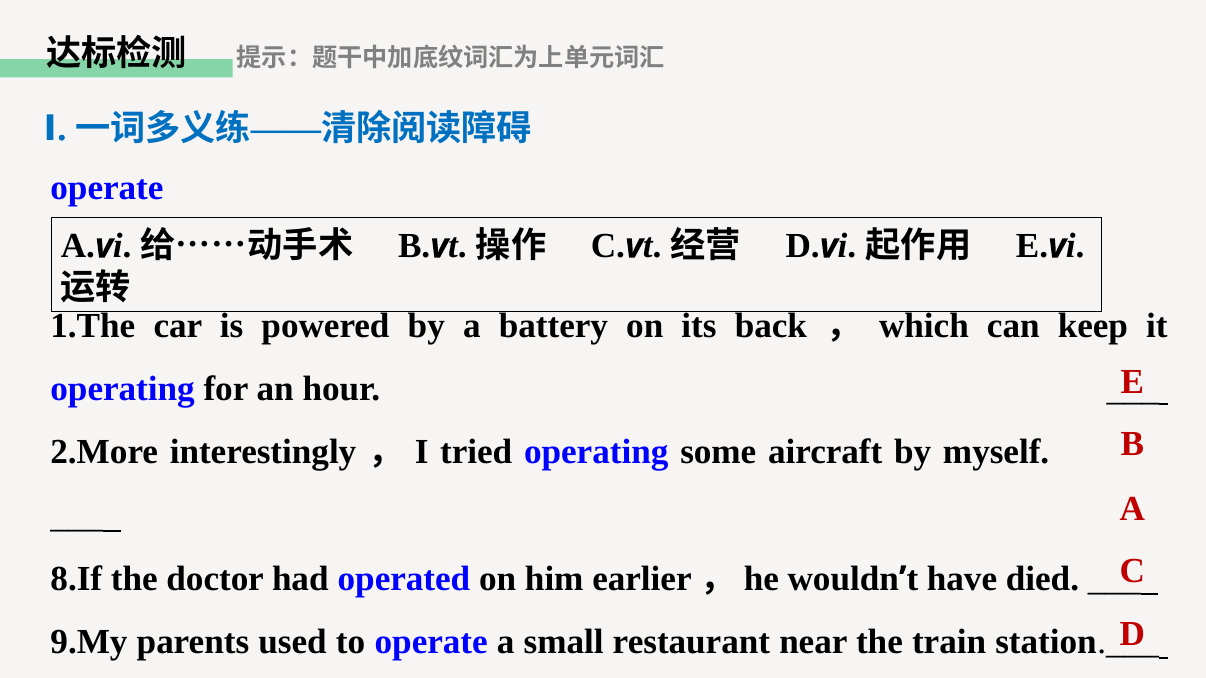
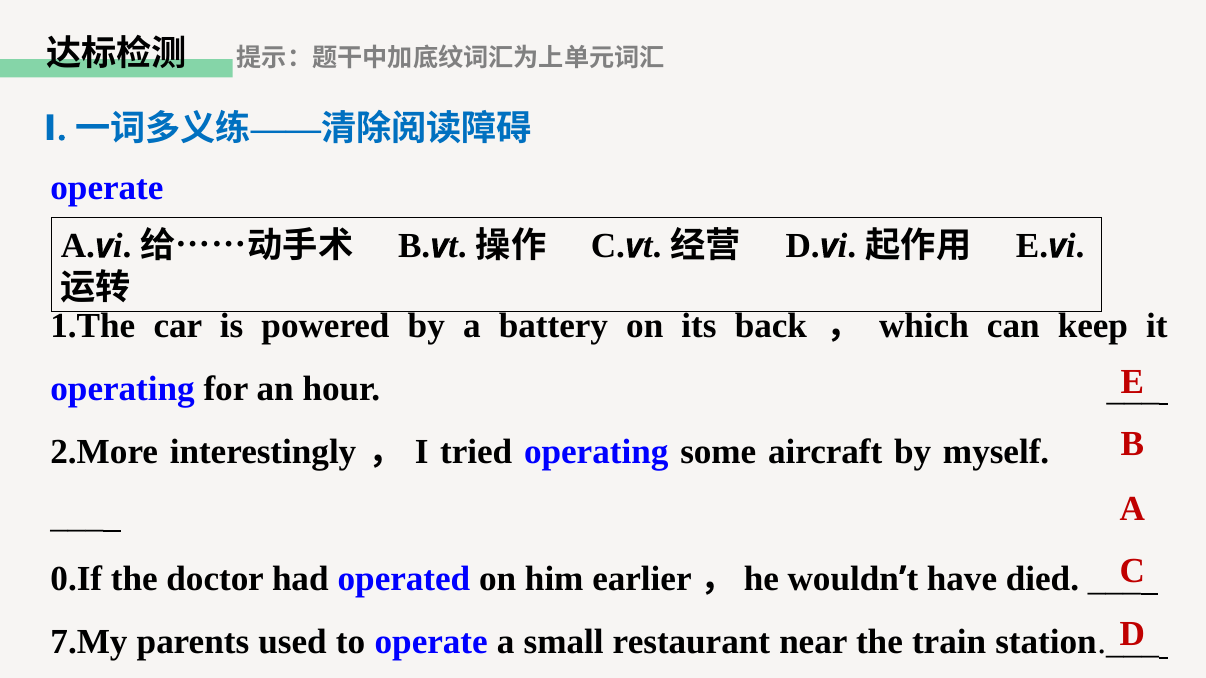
8.If: 8.If -> 0.If (76, 579)
9.My: 9.My -> 7.My (89, 643)
